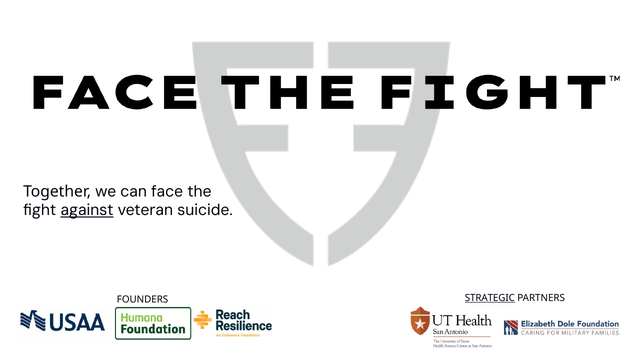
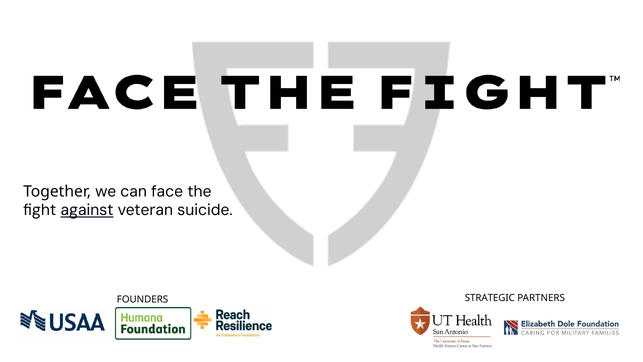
STRATEGIC underline: present -> none (490, 298)
